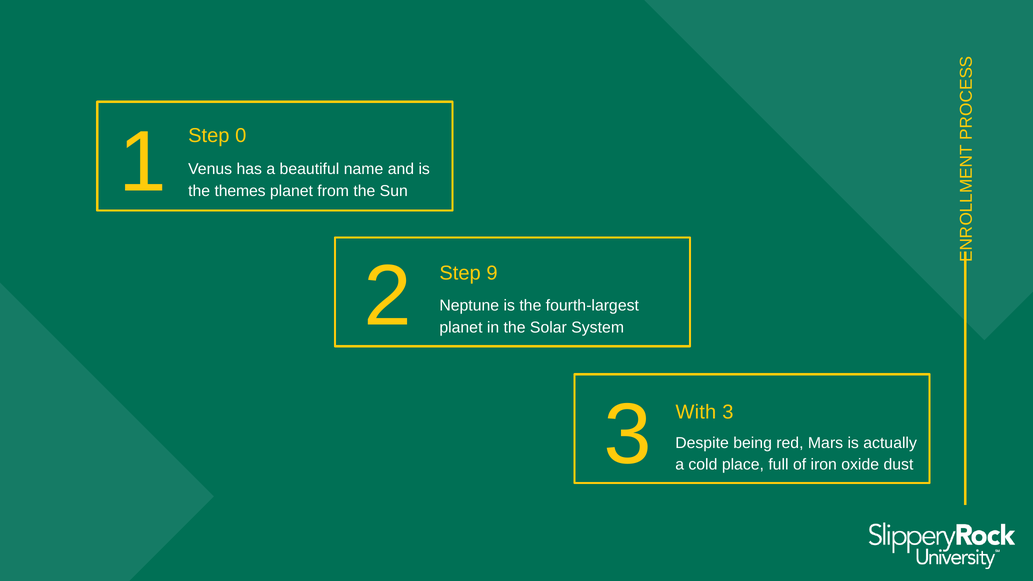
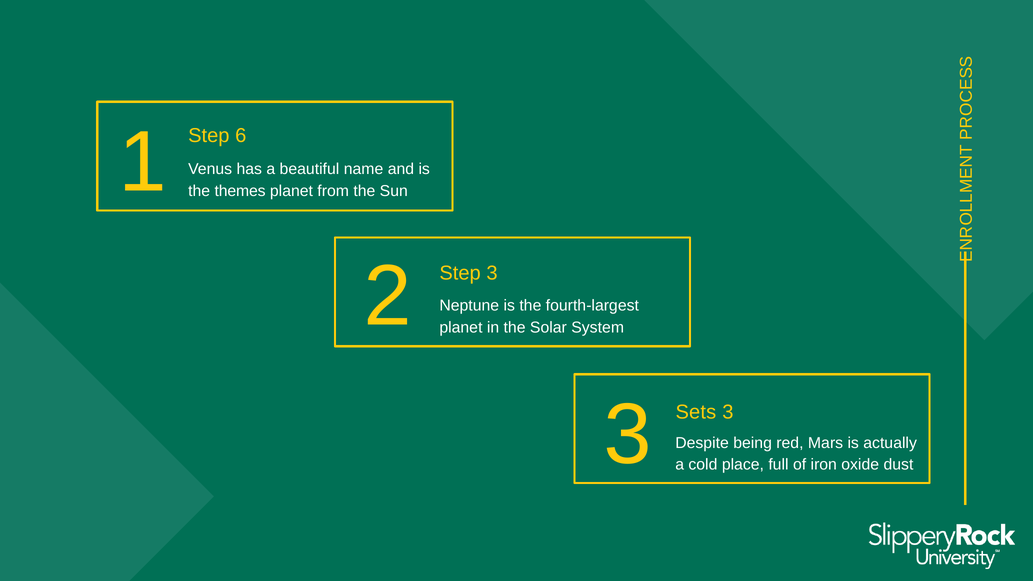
0: 0 -> 6 (241, 136)
Step 9: 9 -> 3 (492, 273)
With: With -> Sets (696, 412)
